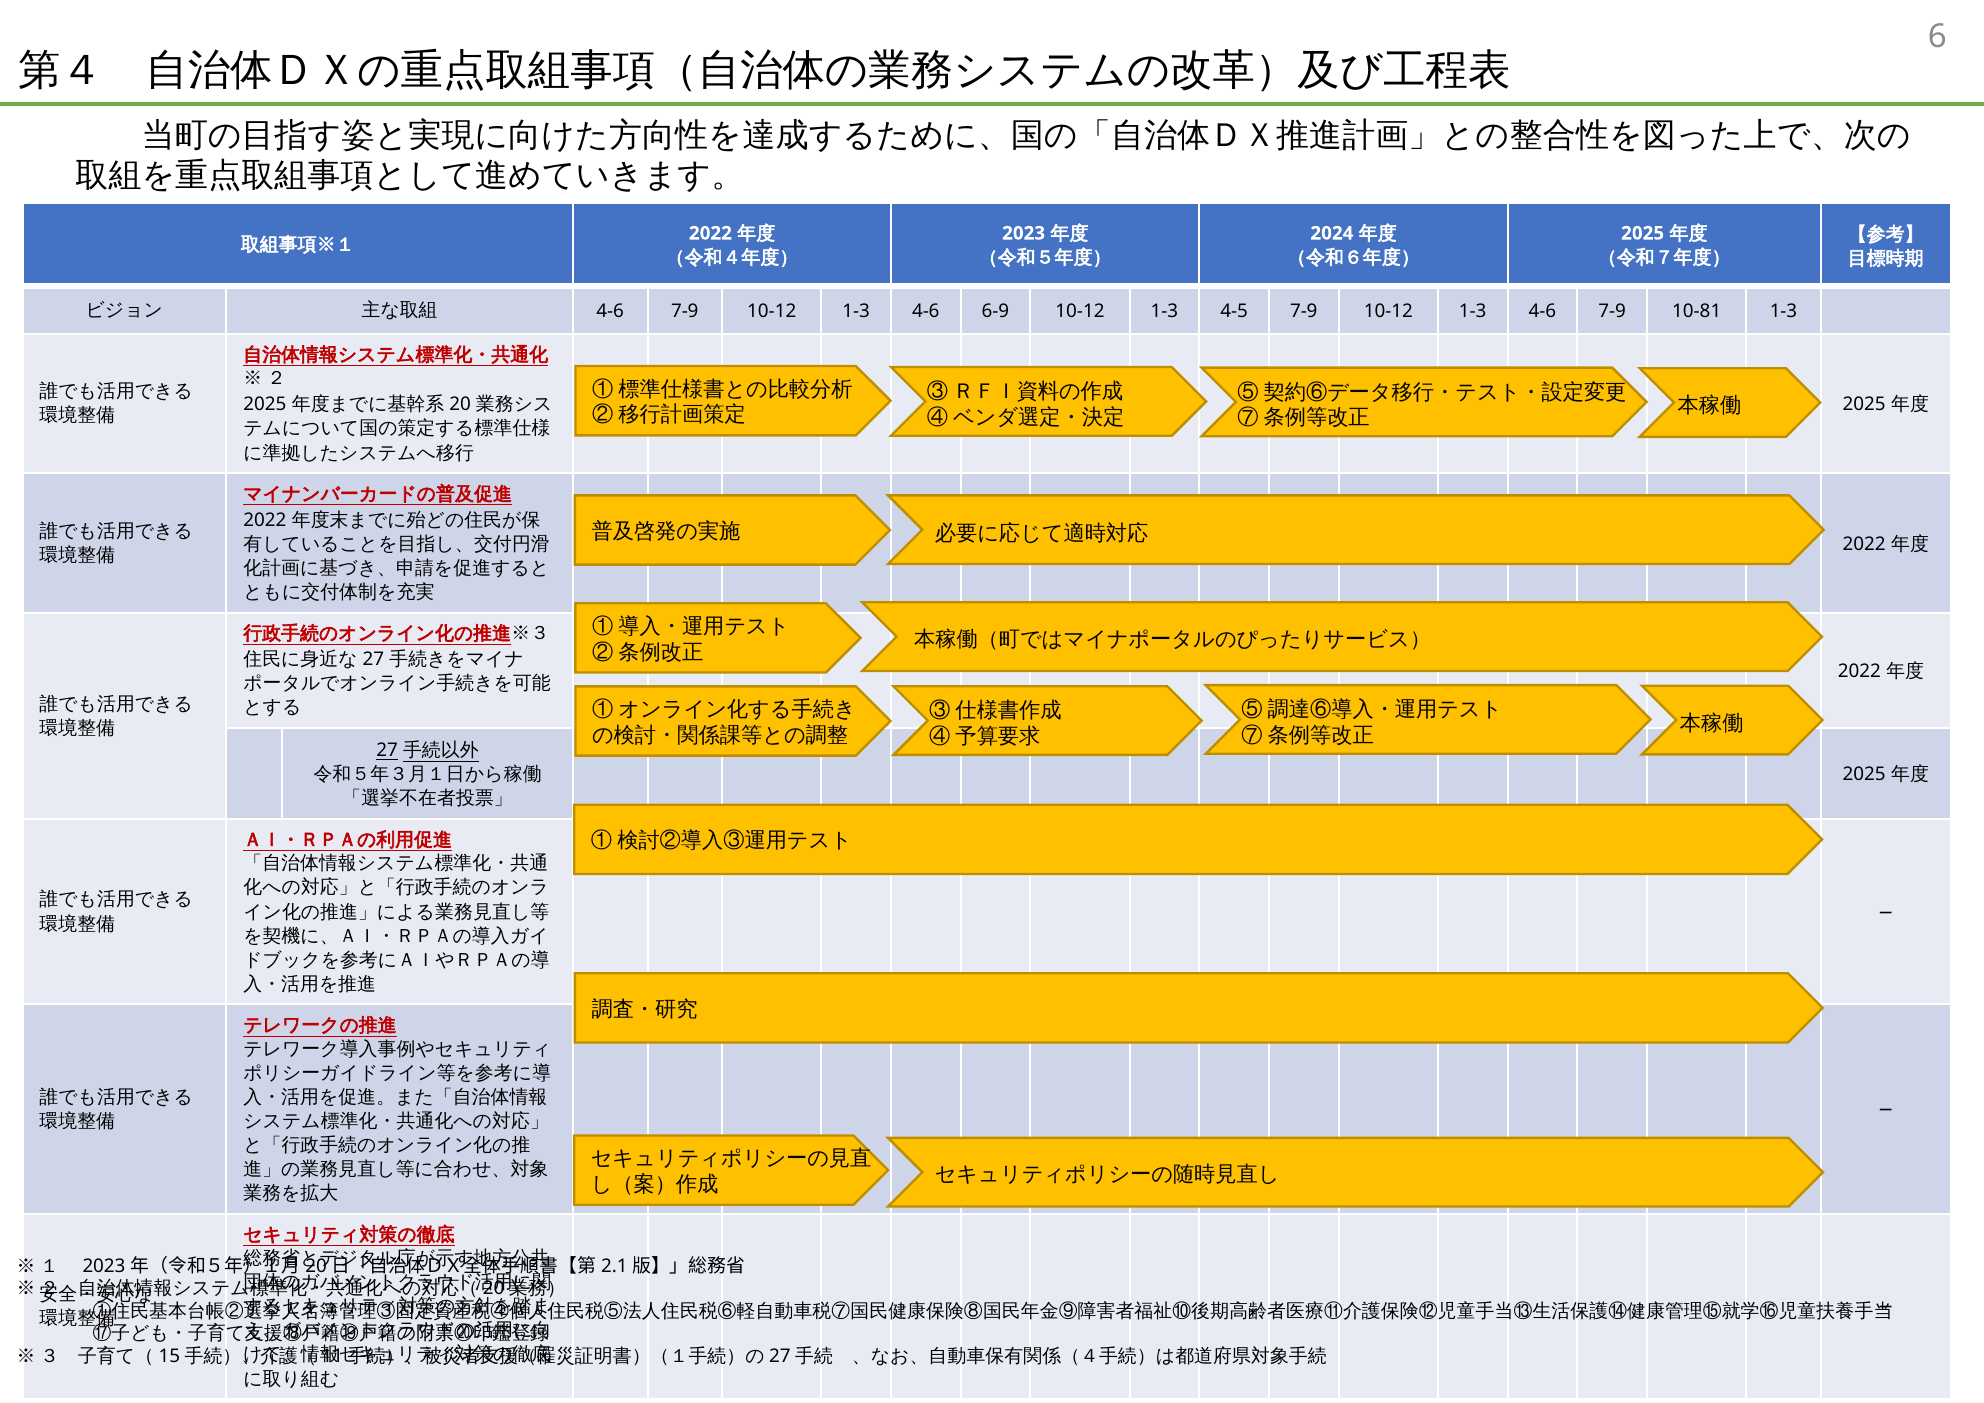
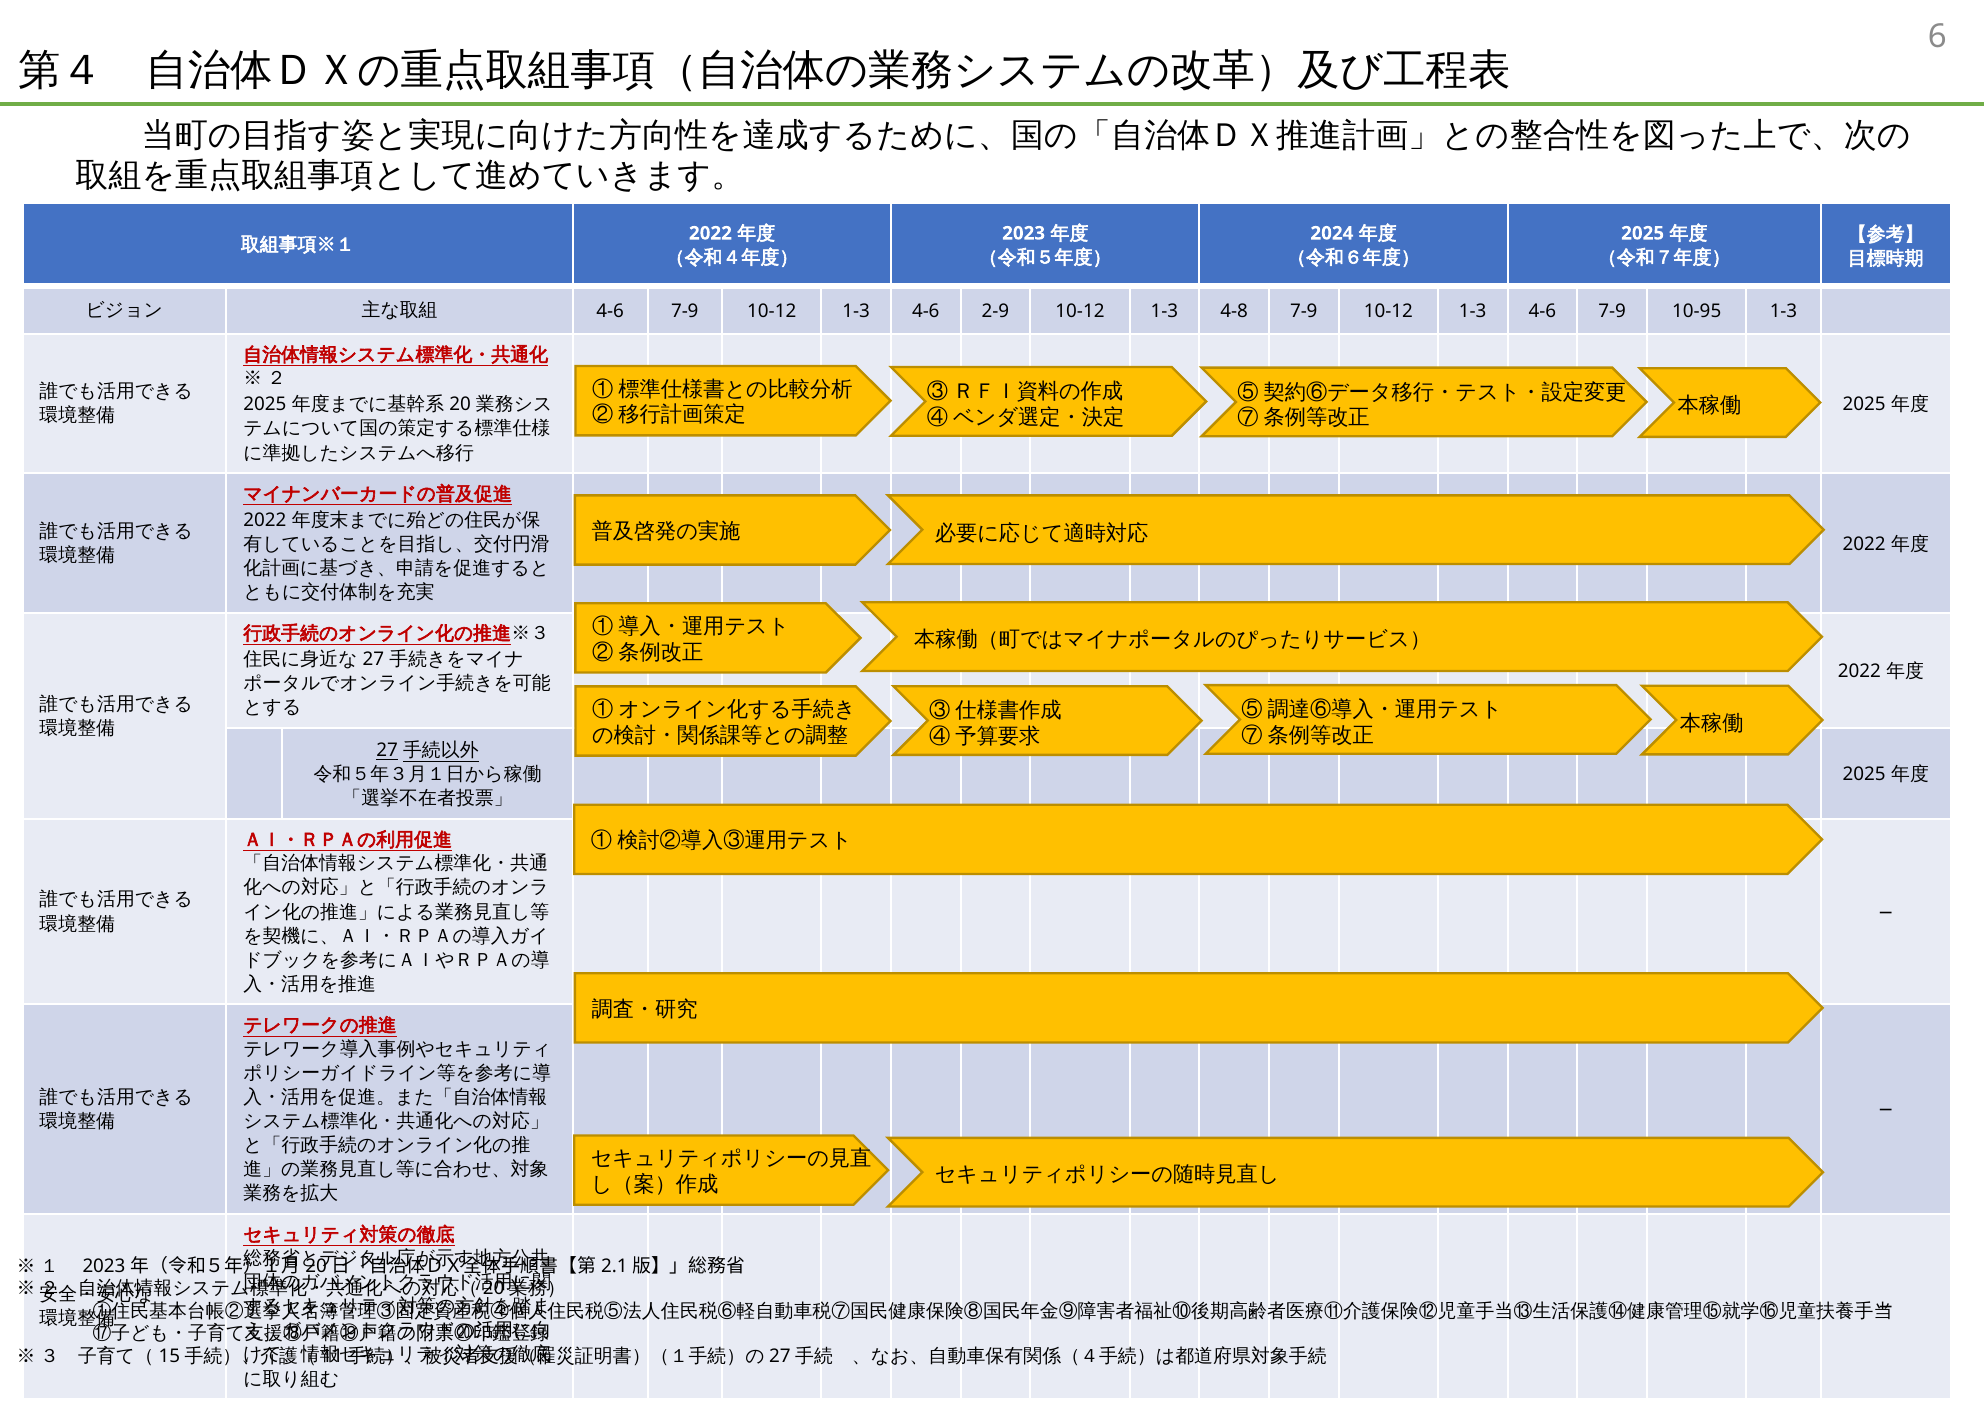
6-9: 6-9 -> 2-9 (995, 311)
4-5: 4-5 -> 4-8 (1234, 311)
10-81: 10-81 -> 10-95 (1697, 311)
